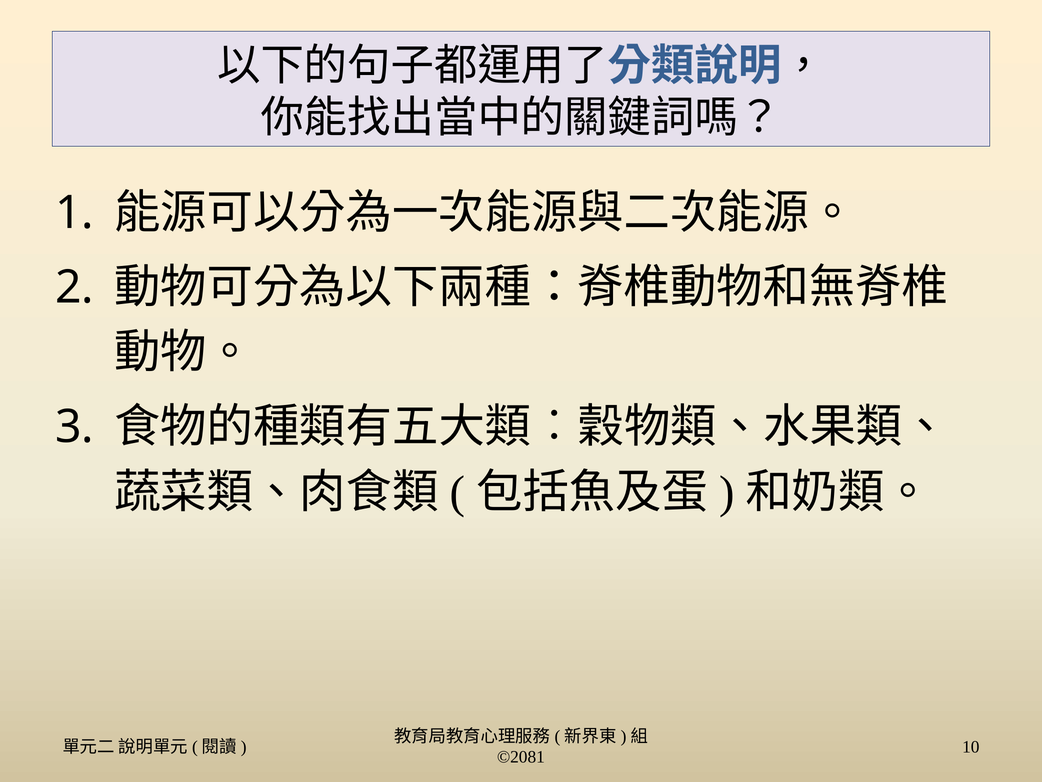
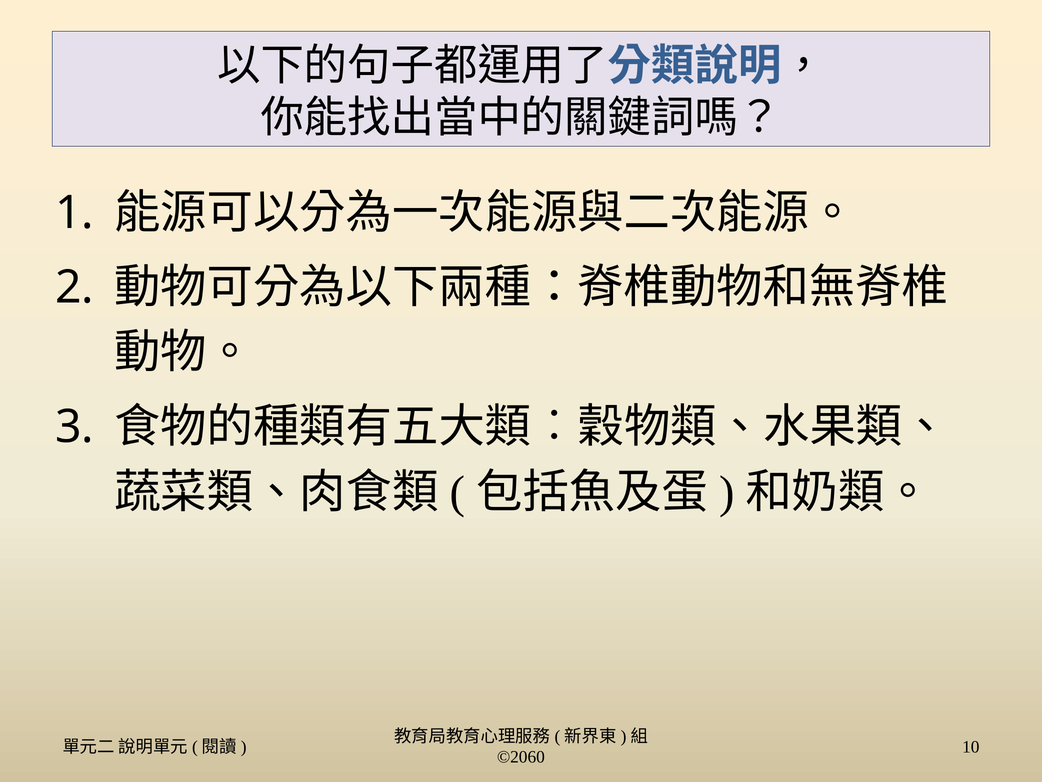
©2081: ©2081 -> ©2060 (521, 757)
